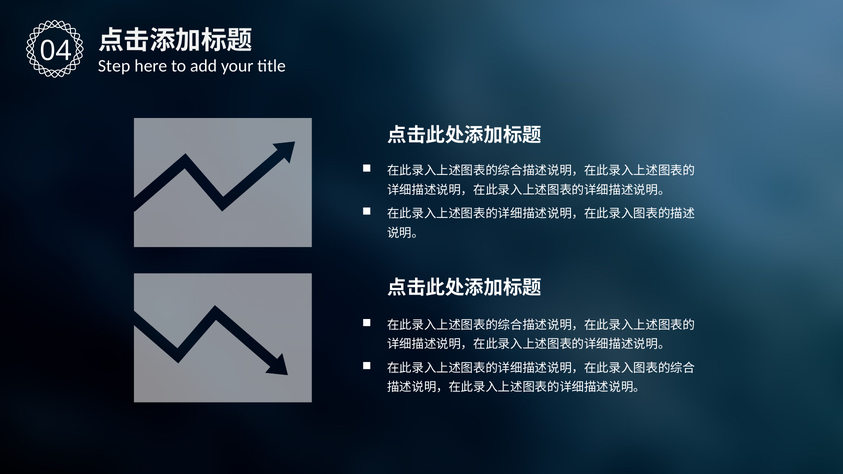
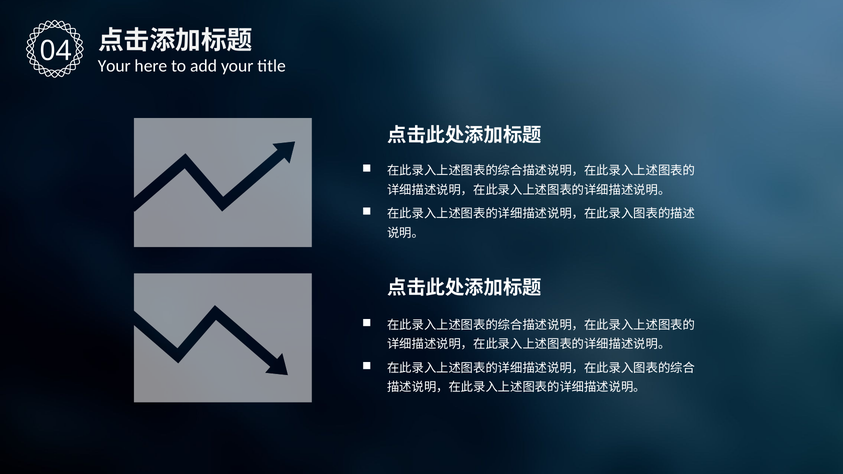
Step: Step -> Your (114, 66)
